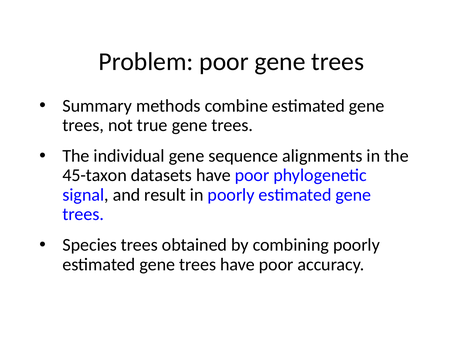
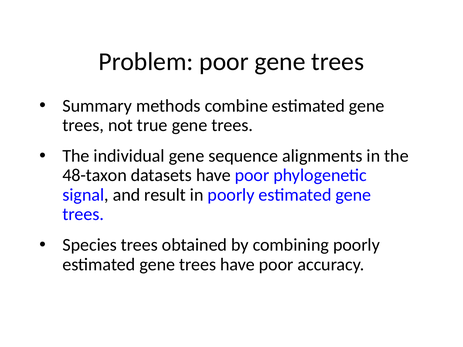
45-taxon: 45-taxon -> 48-taxon (95, 176)
